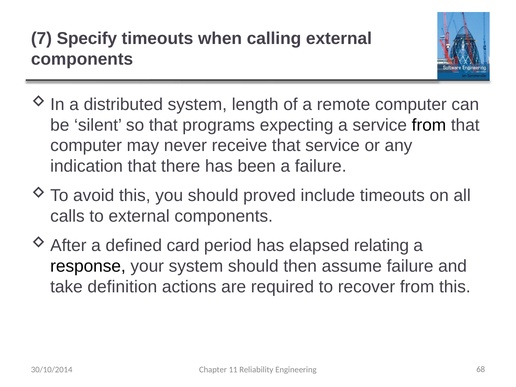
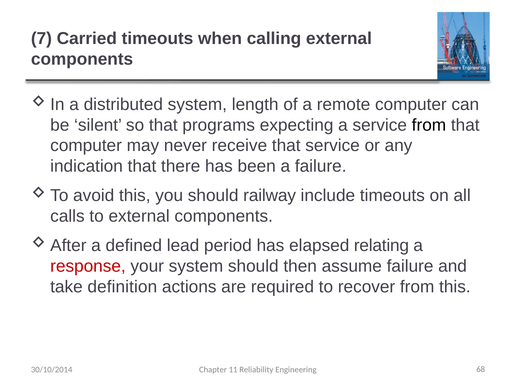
Specify: Specify -> Carried (87, 39)
proved: proved -> railway (270, 196)
card: card -> lead (183, 245)
response colour: black -> red (88, 266)
